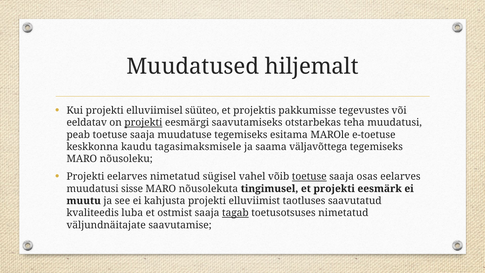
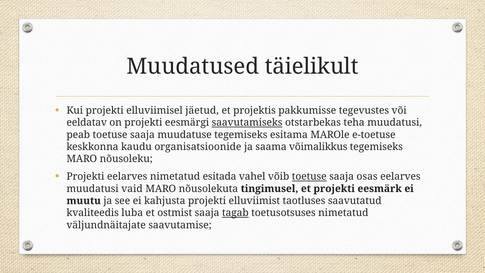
hiljemalt: hiljemalt -> täielikult (312, 67)
süüteo: süüteo -> jäetud (202, 110)
projekti underline: present -> none (143, 122)
saavutamiseks underline: none -> present (247, 122)
tagasimaksmisele: tagasimaksmisele -> organisatsioonide (198, 147)
väljavõttega: väljavõttega -> võimalikkus (318, 147)
sügisel: sügisel -> esitada (220, 176)
sisse: sisse -> vaid (132, 189)
